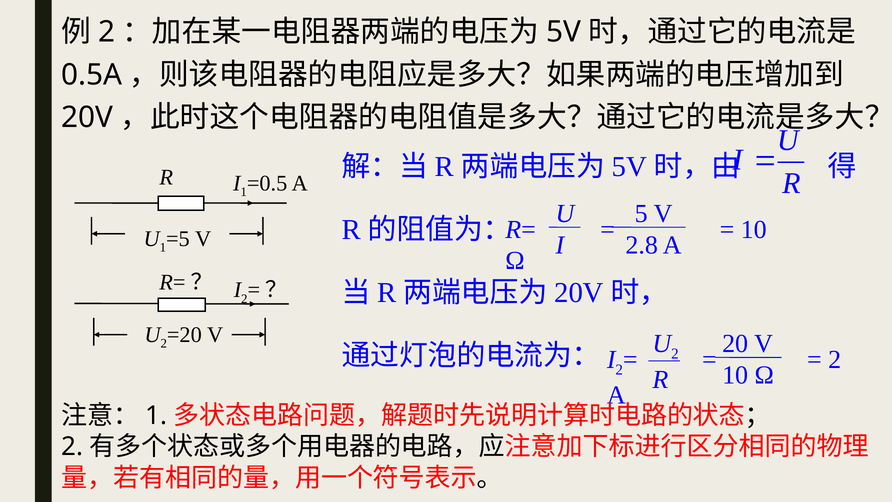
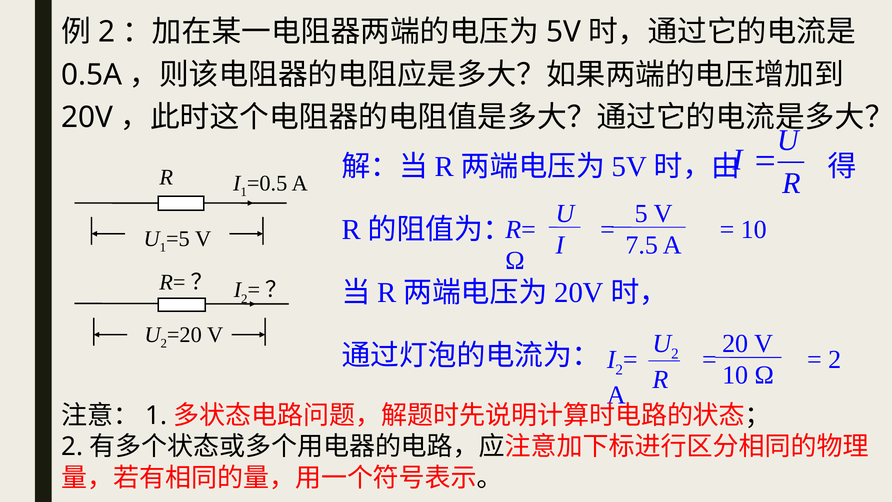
2.8: 2.8 -> 7.5 (642, 245)
